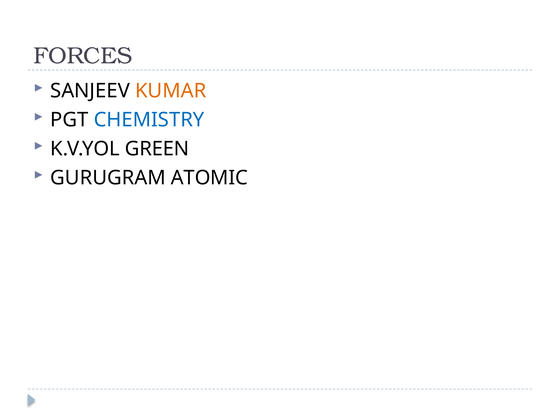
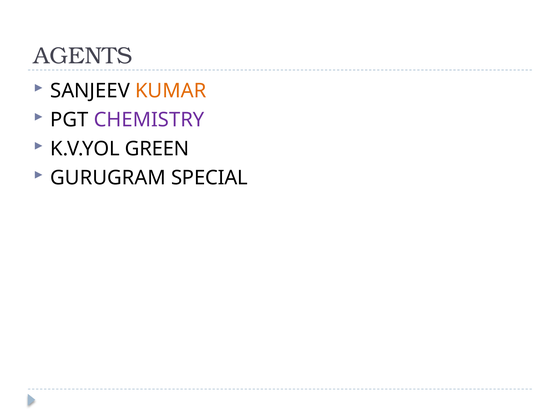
FORCES: FORCES -> AGENTS (83, 56)
CHEMISTRY colour: blue -> purple (149, 120)
ATOMIC: ATOMIC -> SPECIAL (209, 178)
